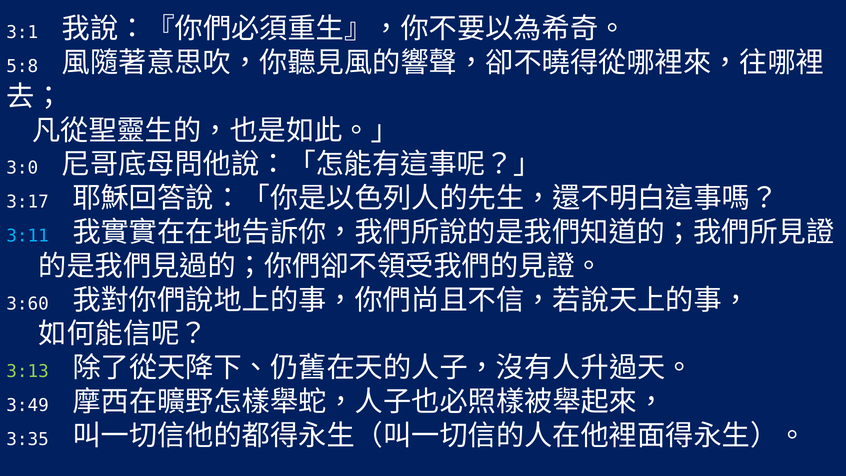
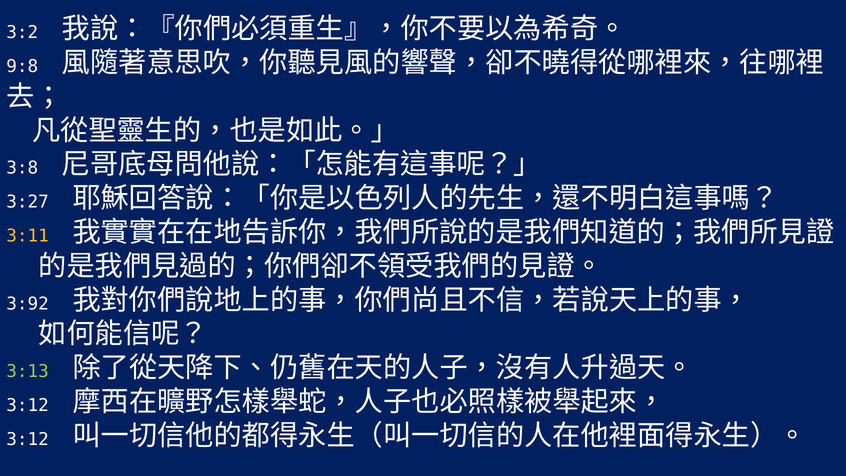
3:1: 3:1 -> 3:2 (22, 33)
5:8: 5:8 -> 9:8 (22, 66)
3:0: 3:0 -> 3:8 (22, 168)
3:17: 3:17 -> 3:27 (28, 202)
3:11 colour: light blue -> yellow (28, 236)
3:60: 3:60 -> 3:92 (28, 304)
3:49: 3:49 -> 3:12 (28, 405)
3:35: 3:35 -> 3:12 (28, 439)
